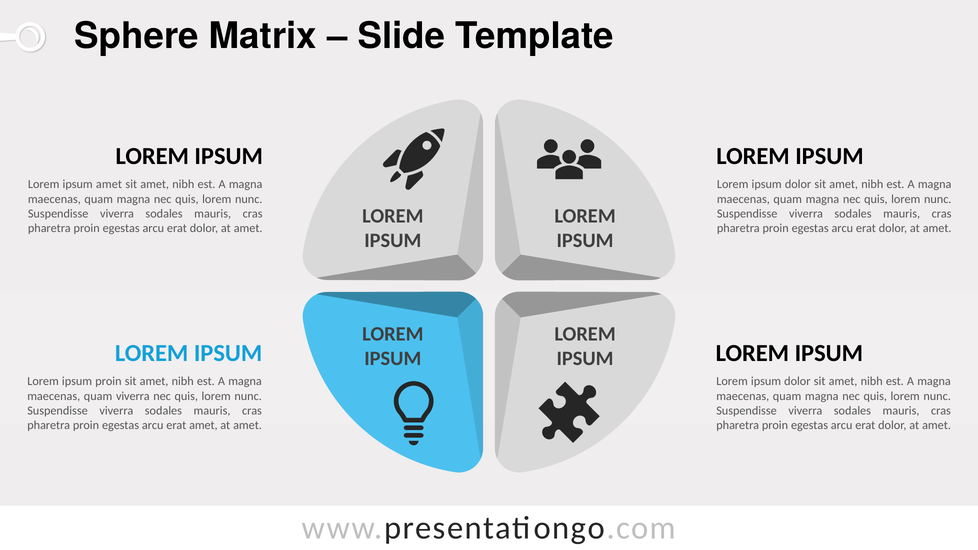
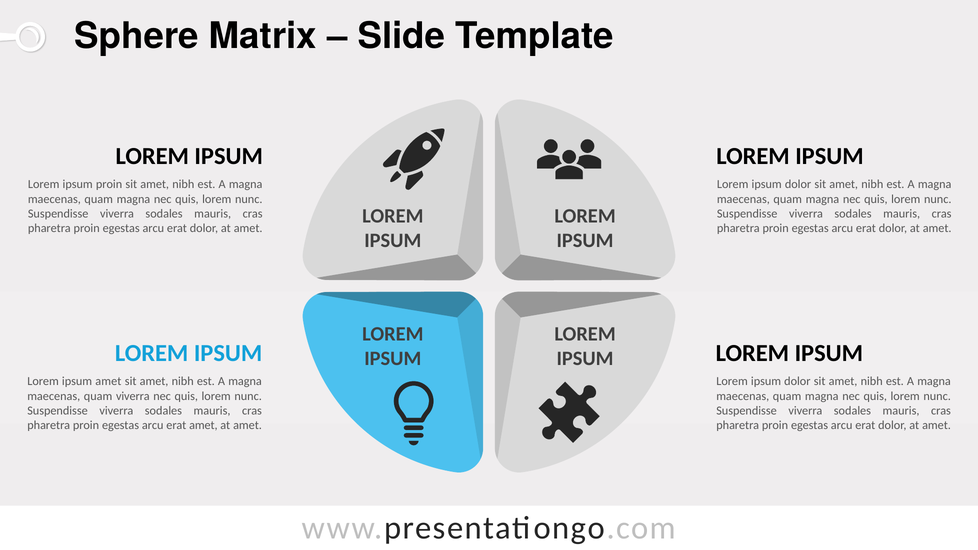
ipsum amet: amet -> proin (109, 184)
ipsum proin: proin -> amet (108, 381)
